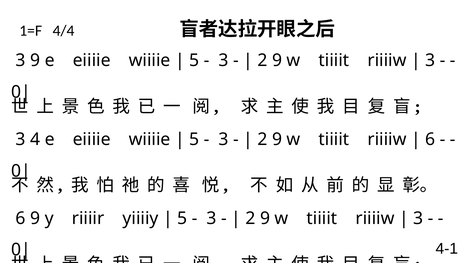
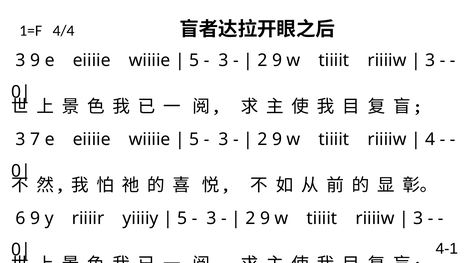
4: 4 -> 7 (35, 139)
6: 6 -> 4 (430, 139)
